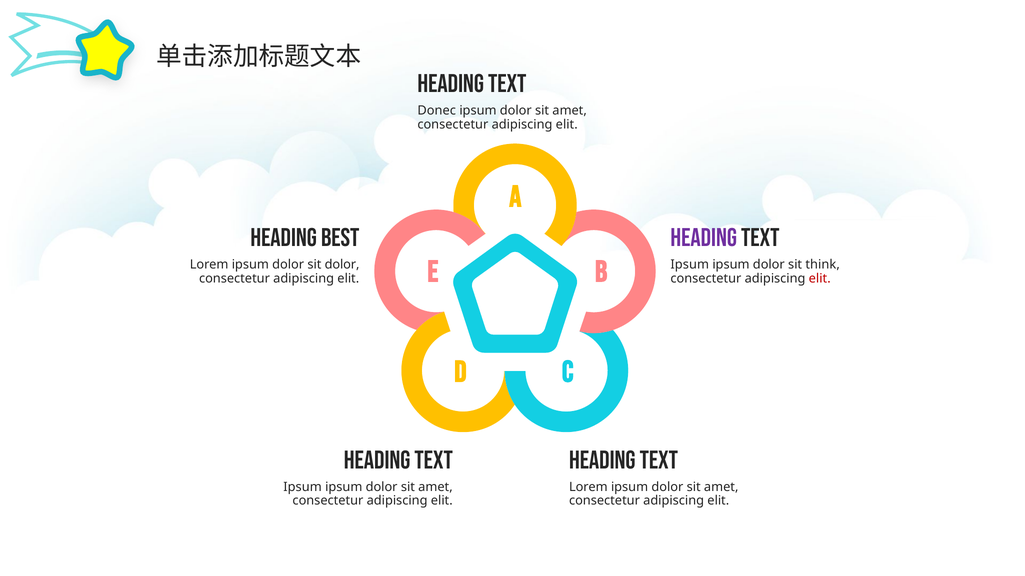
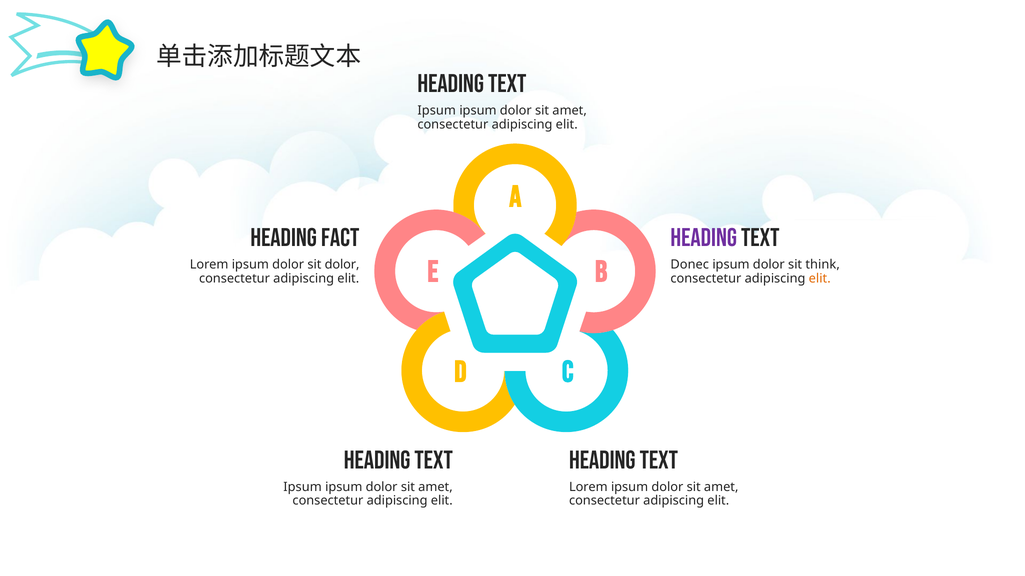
Donec: Donec -> Ipsum (437, 111)
Best: Best -> Fact (340, 238)
Ipsum: Ipsum -> Donec (690, 265)
elit colour: red -> orange (820, 279)
